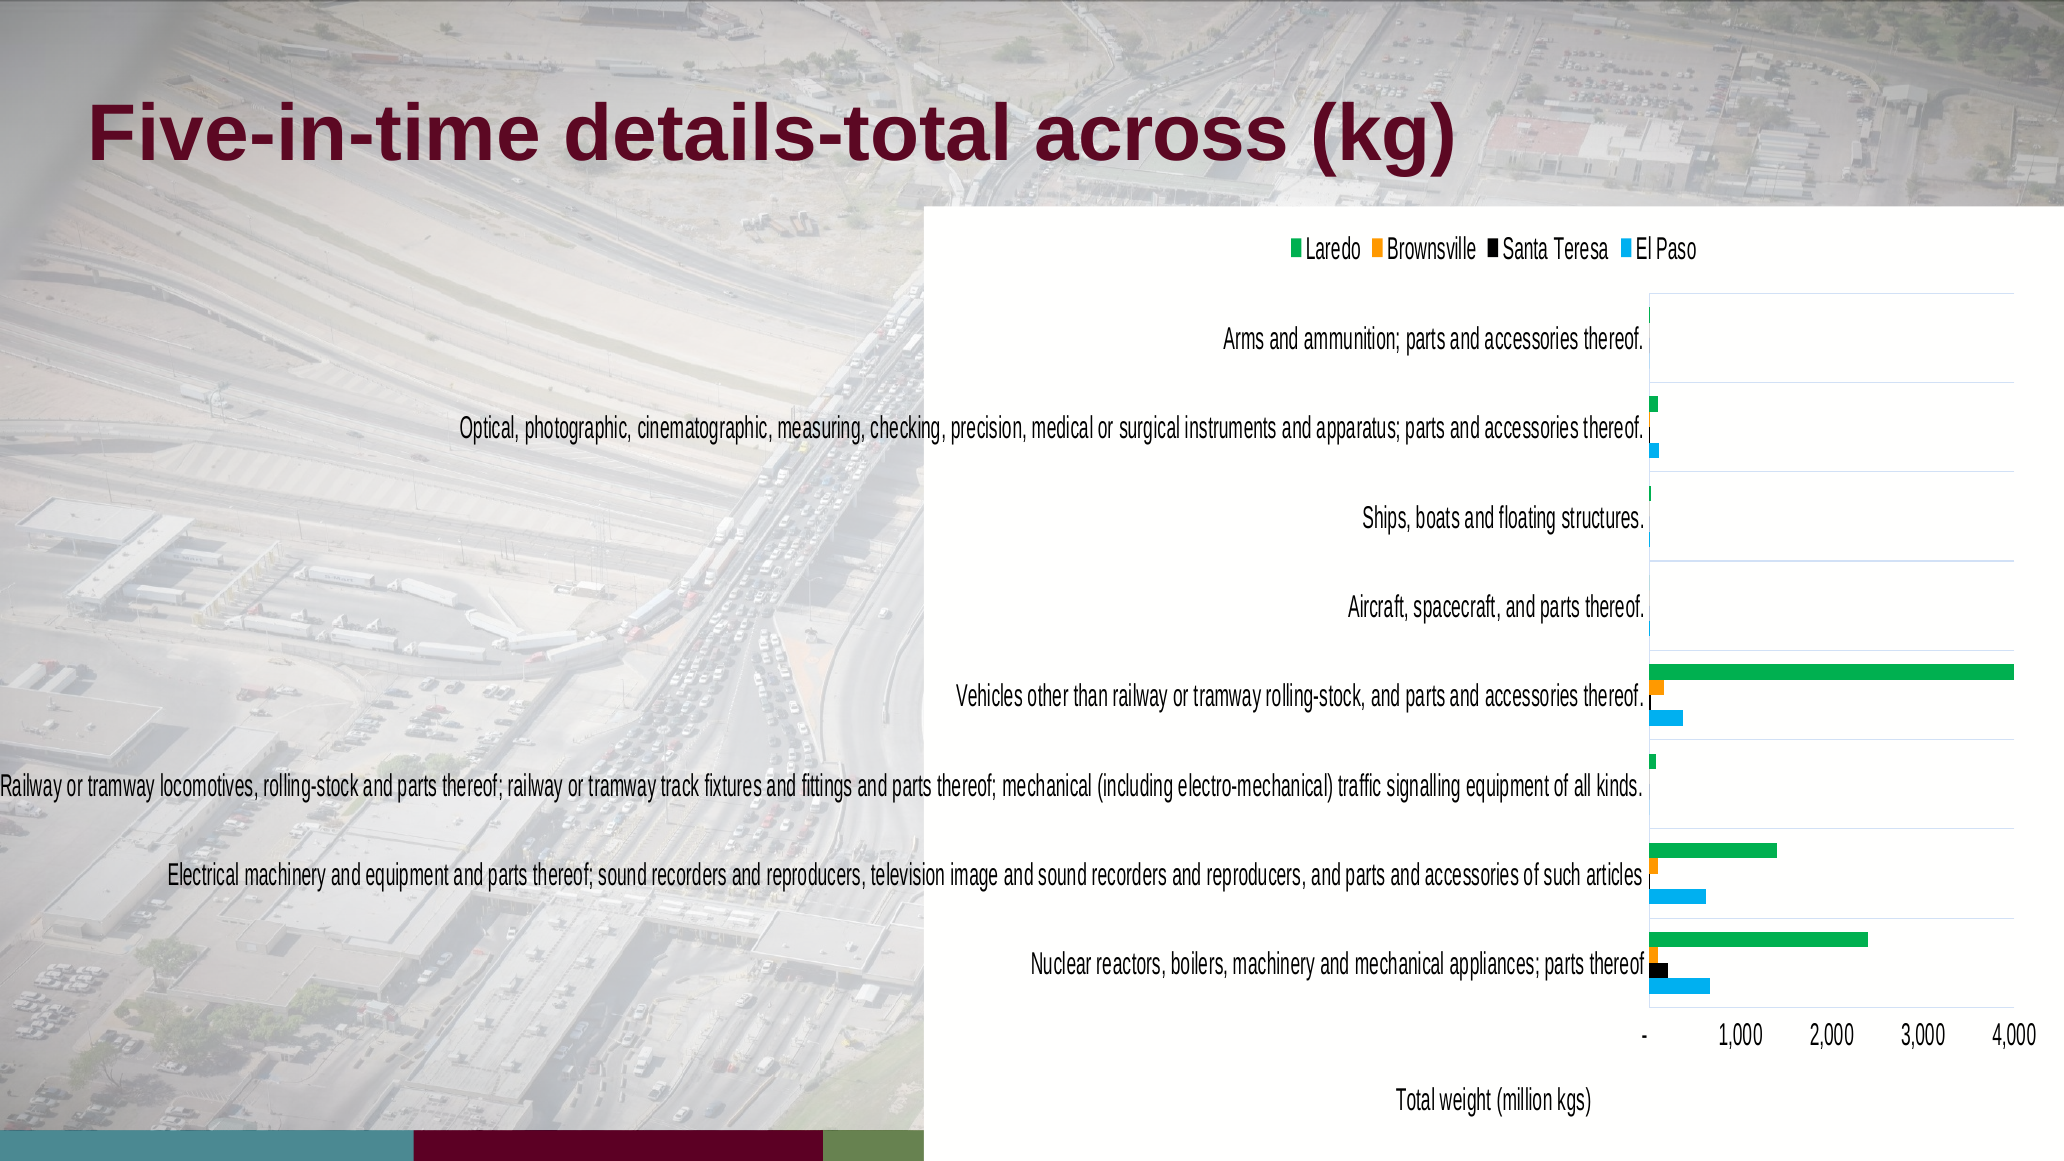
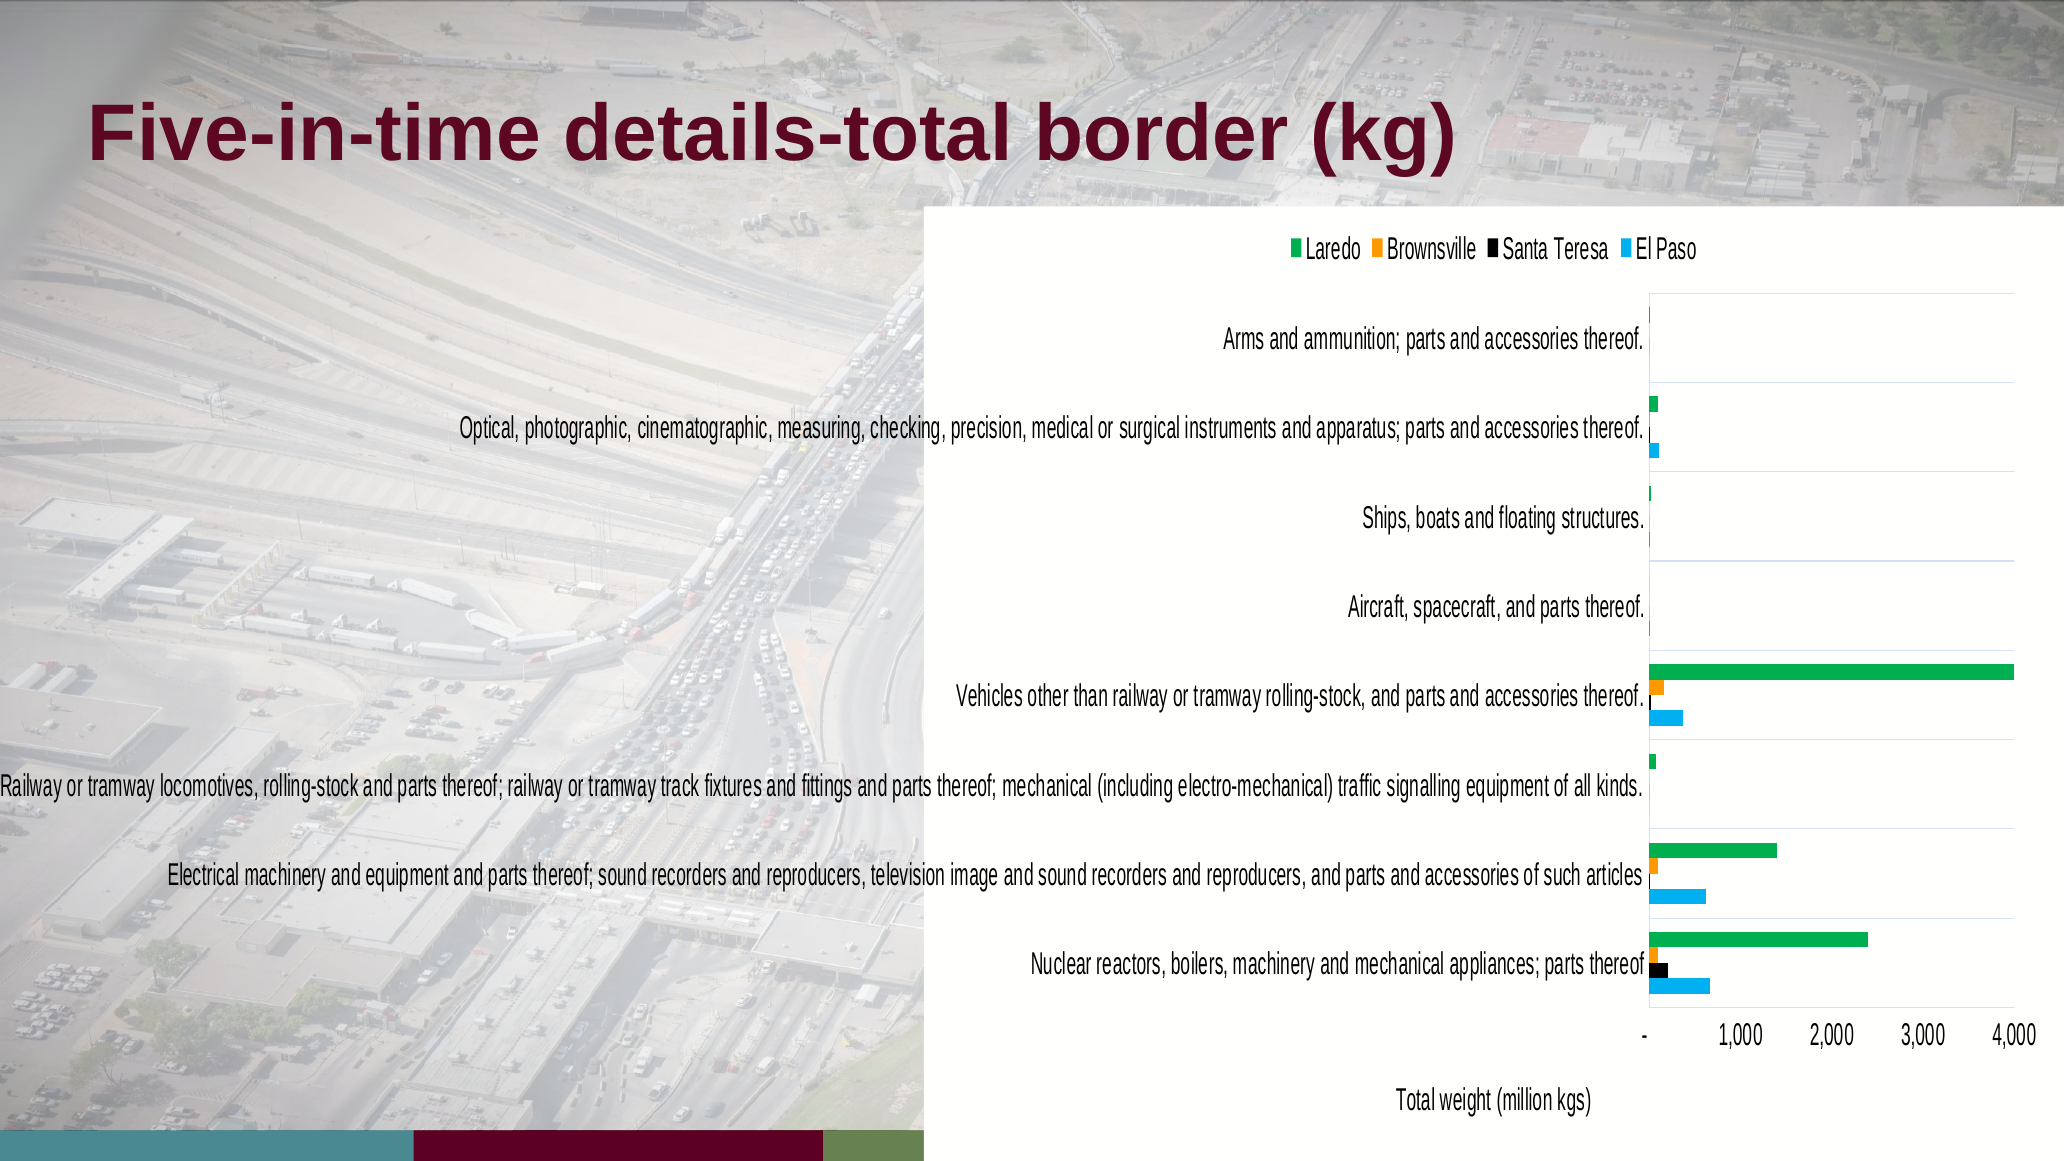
across: across -> border (1162, 134)
